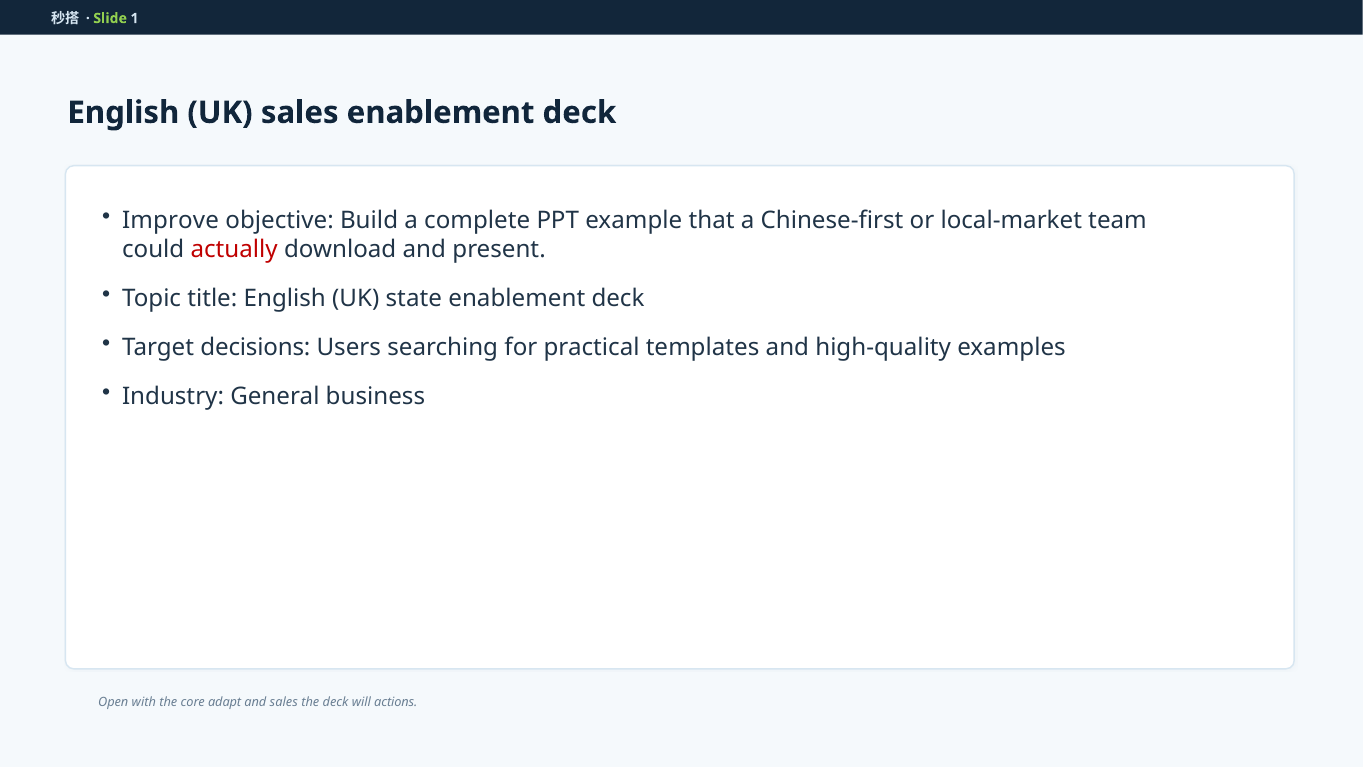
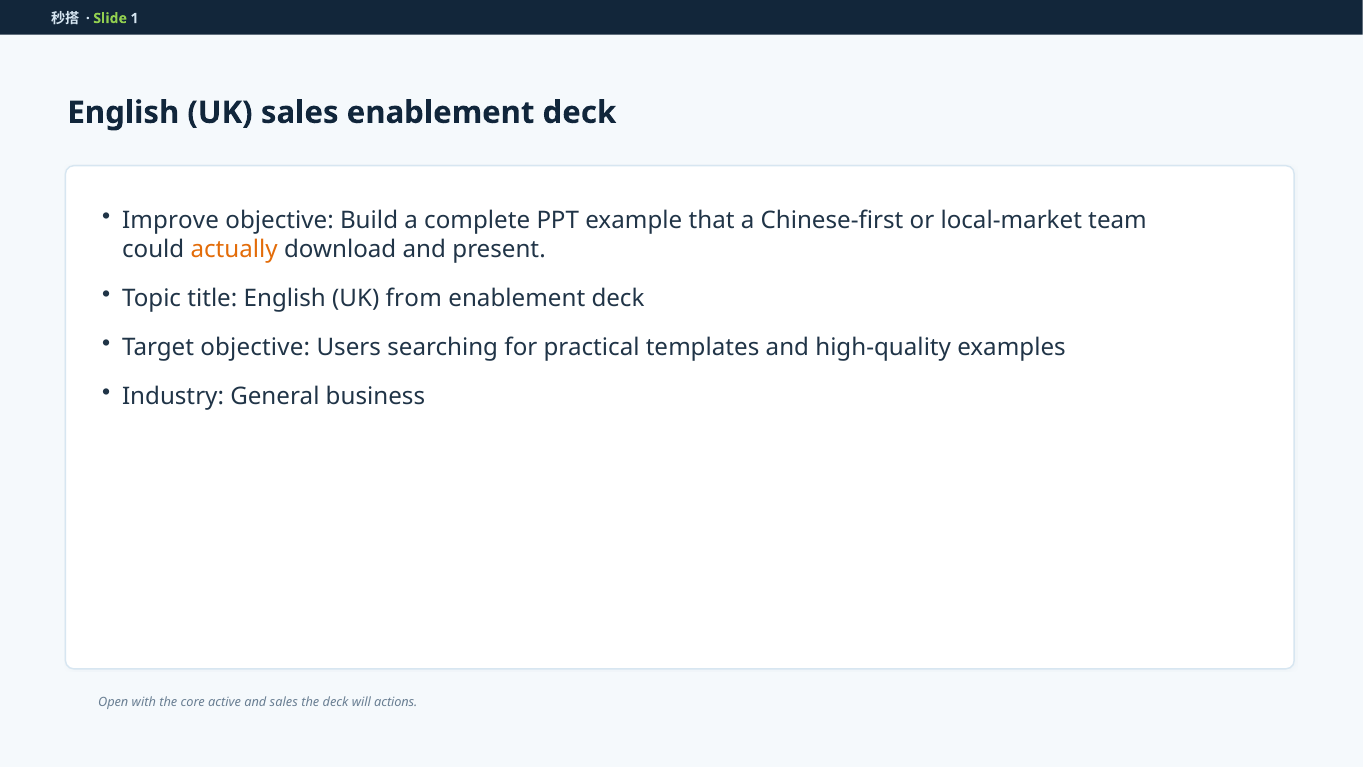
actually colour: red -> orange (234, 250)
state: state -> from (414, 298)
Target decisions: decisions -> objective (255, 347)
adapt: adapt -> active (225, 702)
